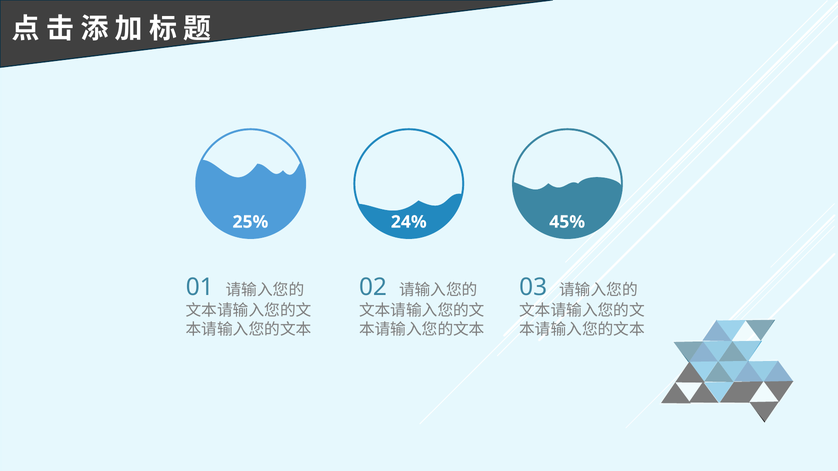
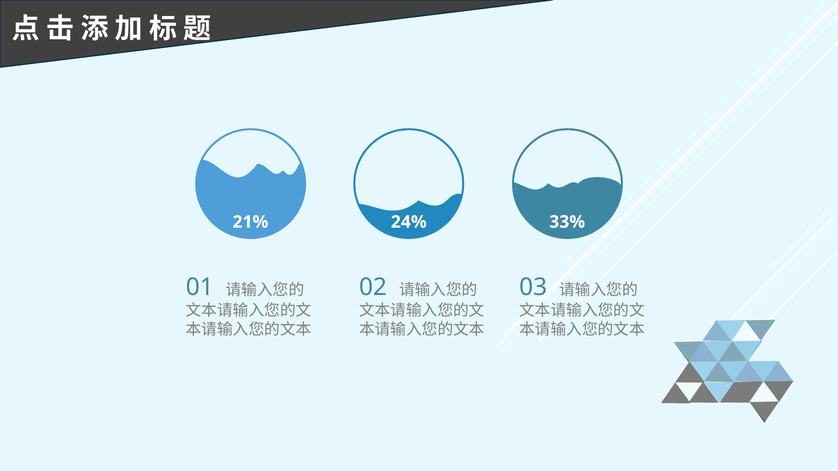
25%: 25% -> 21% (250, 222)
45%: 45% -> 33% (567, 222)
